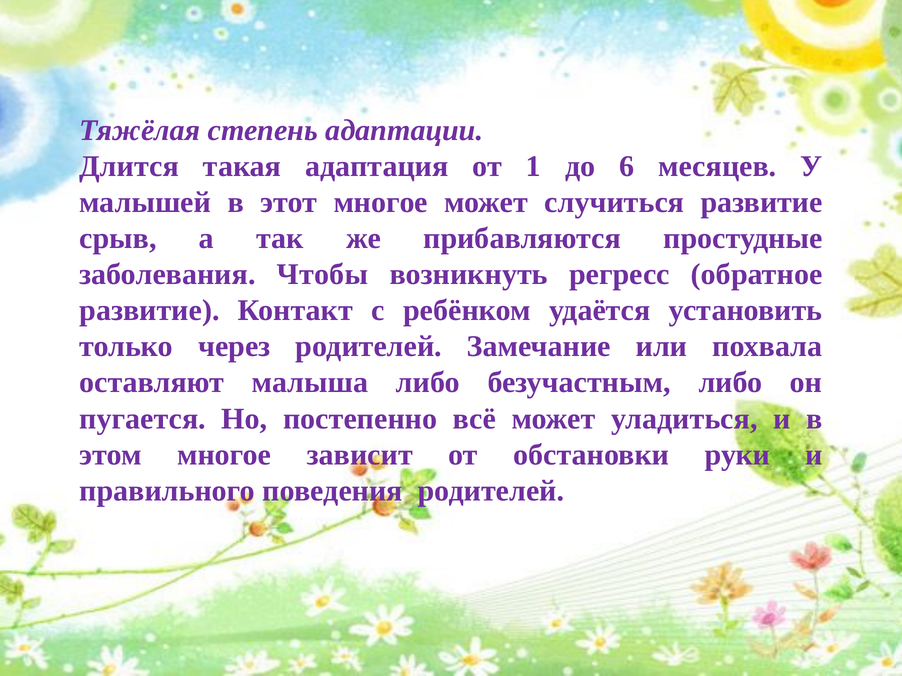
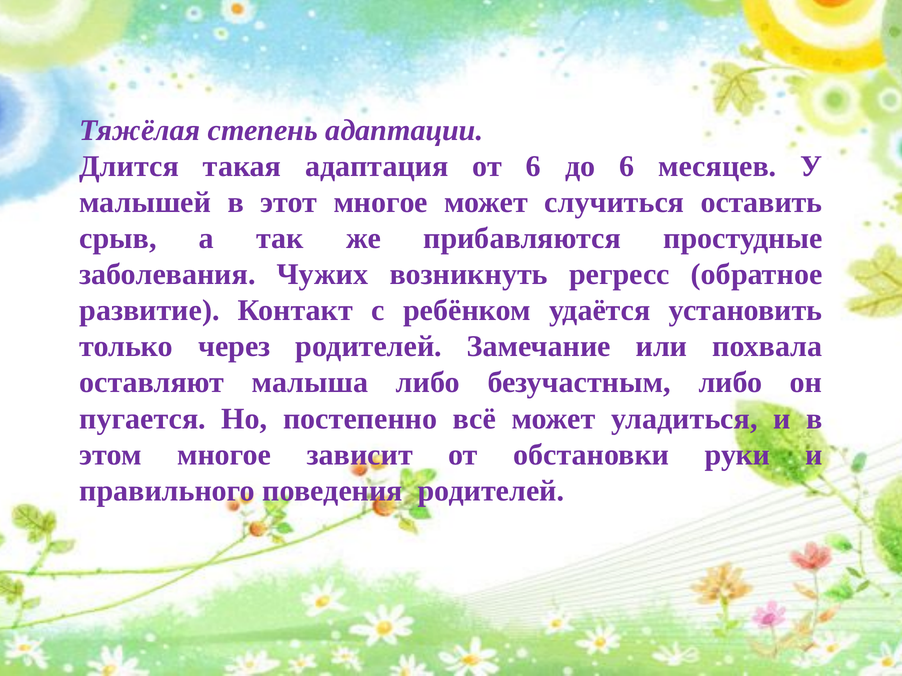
от 1: 1 -> 6 (533, 166)
случиться развитие: развитие -> оставить (761, 202)
Чтобы: Чтобы -> Чужих (323, 275)
